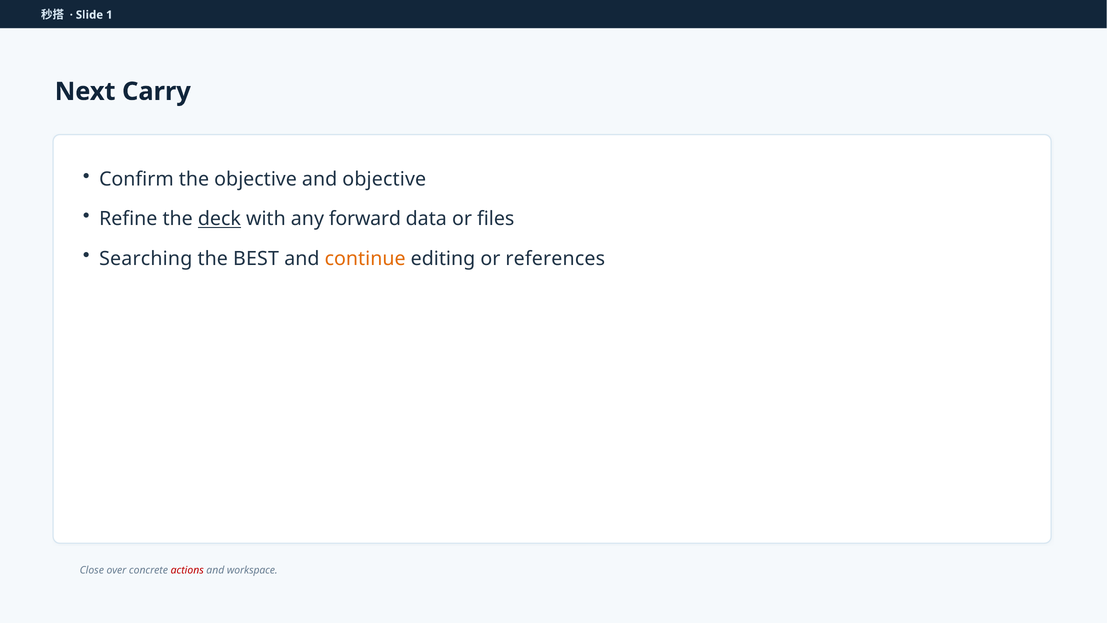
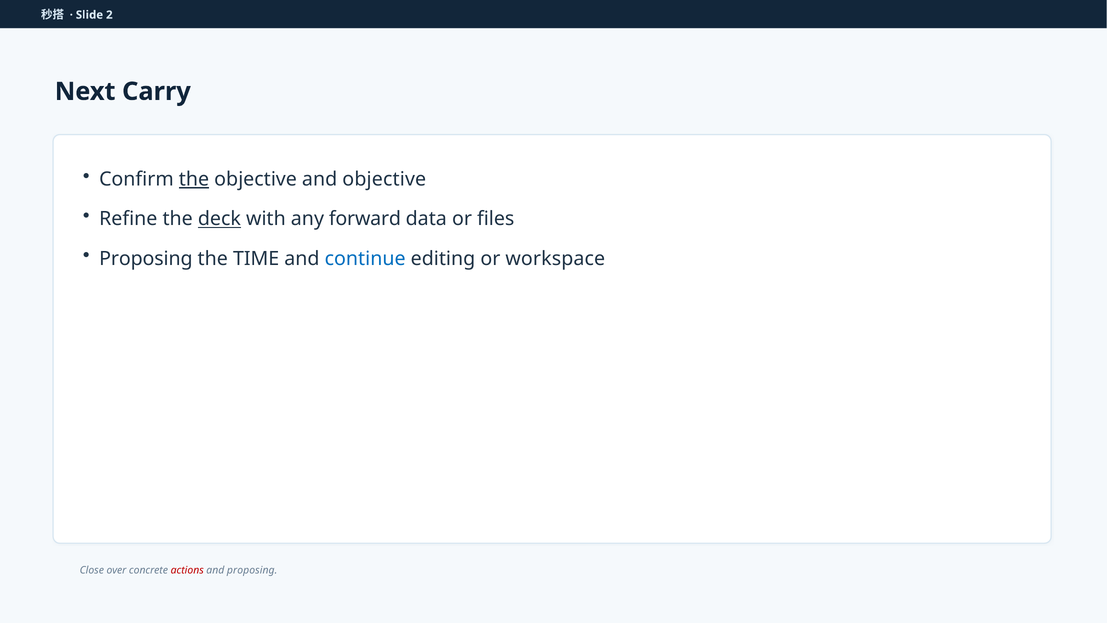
1: 1 -> 2 (109, 15)
the underline: none -> present (194, 179)
Searching: Searching -> Proposing (146, 259)
BEST: BEST -> TIME (256, 259)
continue colour: orange -> blue (365, 259)
references: references -> workspace (555, 259)
and workspace: workspace -> proposing (252, 570)
